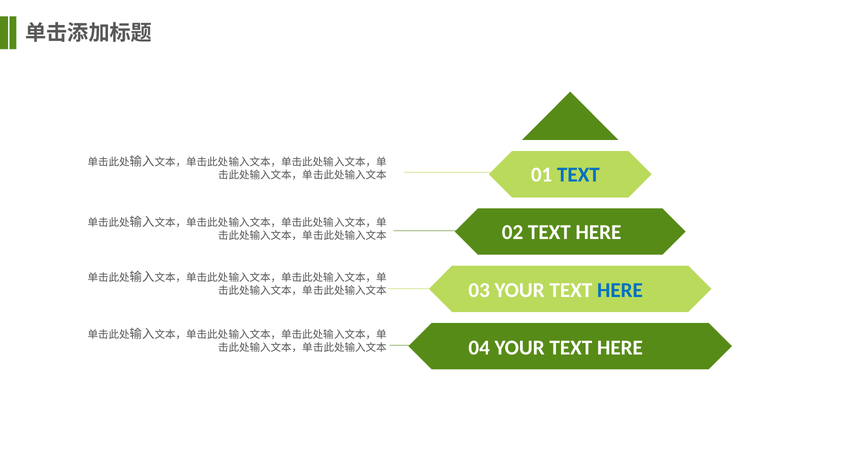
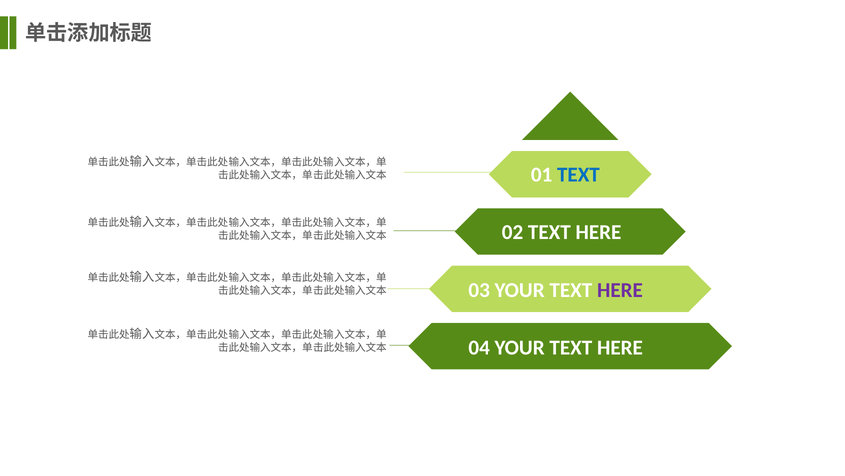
HERE colour: blue -> purple (620, 290)
